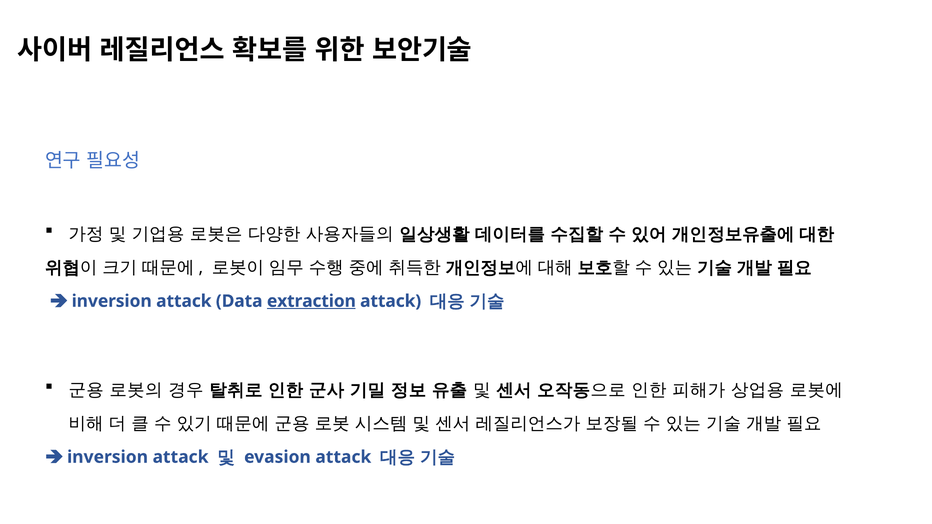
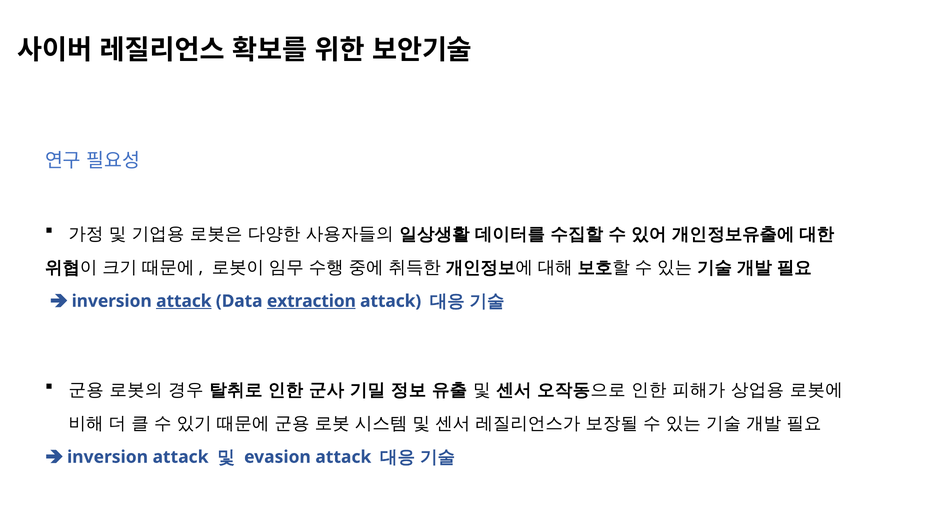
attack underline: none -> present (184, 301)
